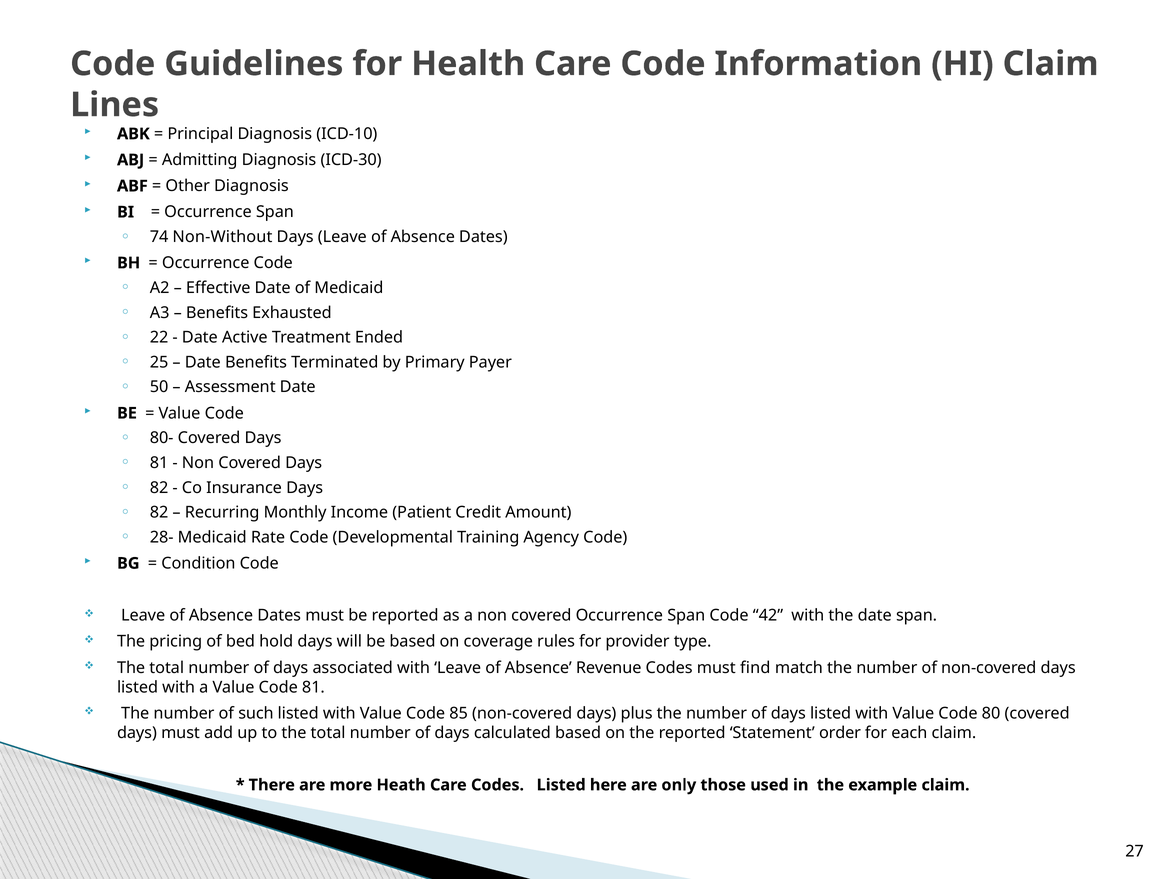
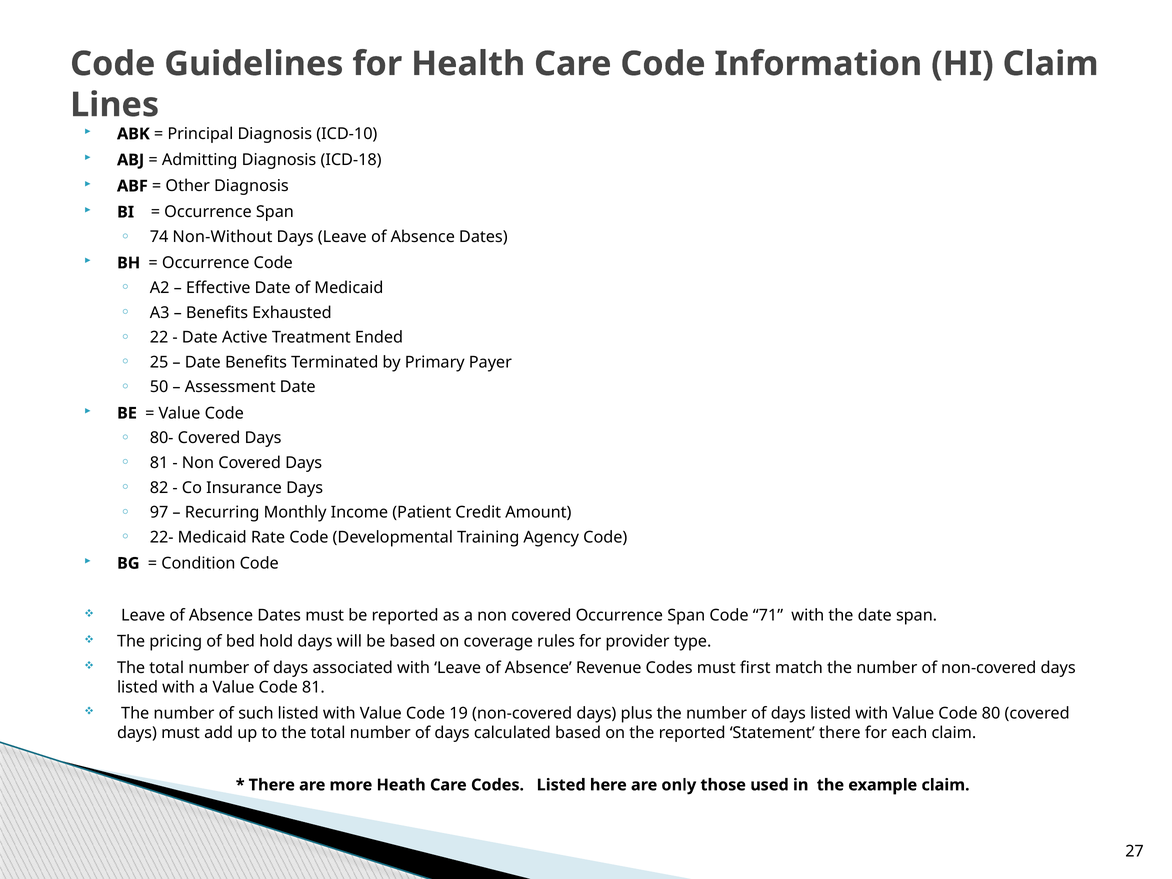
ICD-30: ICD-30 -> ICD-18 (351, 160)
82: 82 -> 97 (159, 512)
28-: 28- -> 22- (162, 537)
42: 42 -> 71 (768, 616)
find: find -> first (755, 668)
85: 85 -> 19 (459, 713)
Statement order: order -> there (840, 733)
